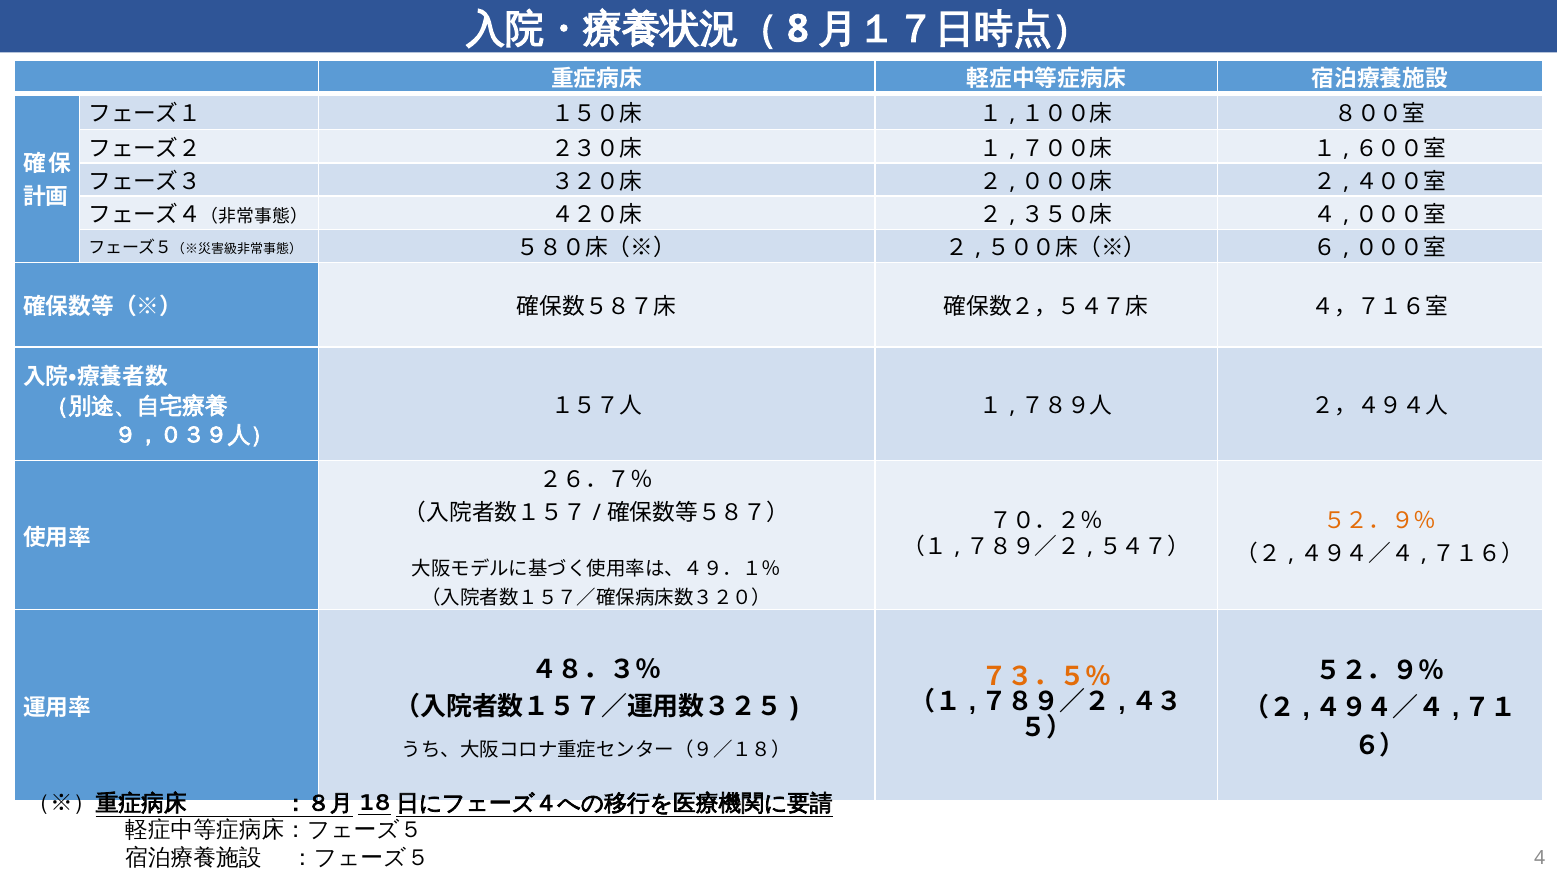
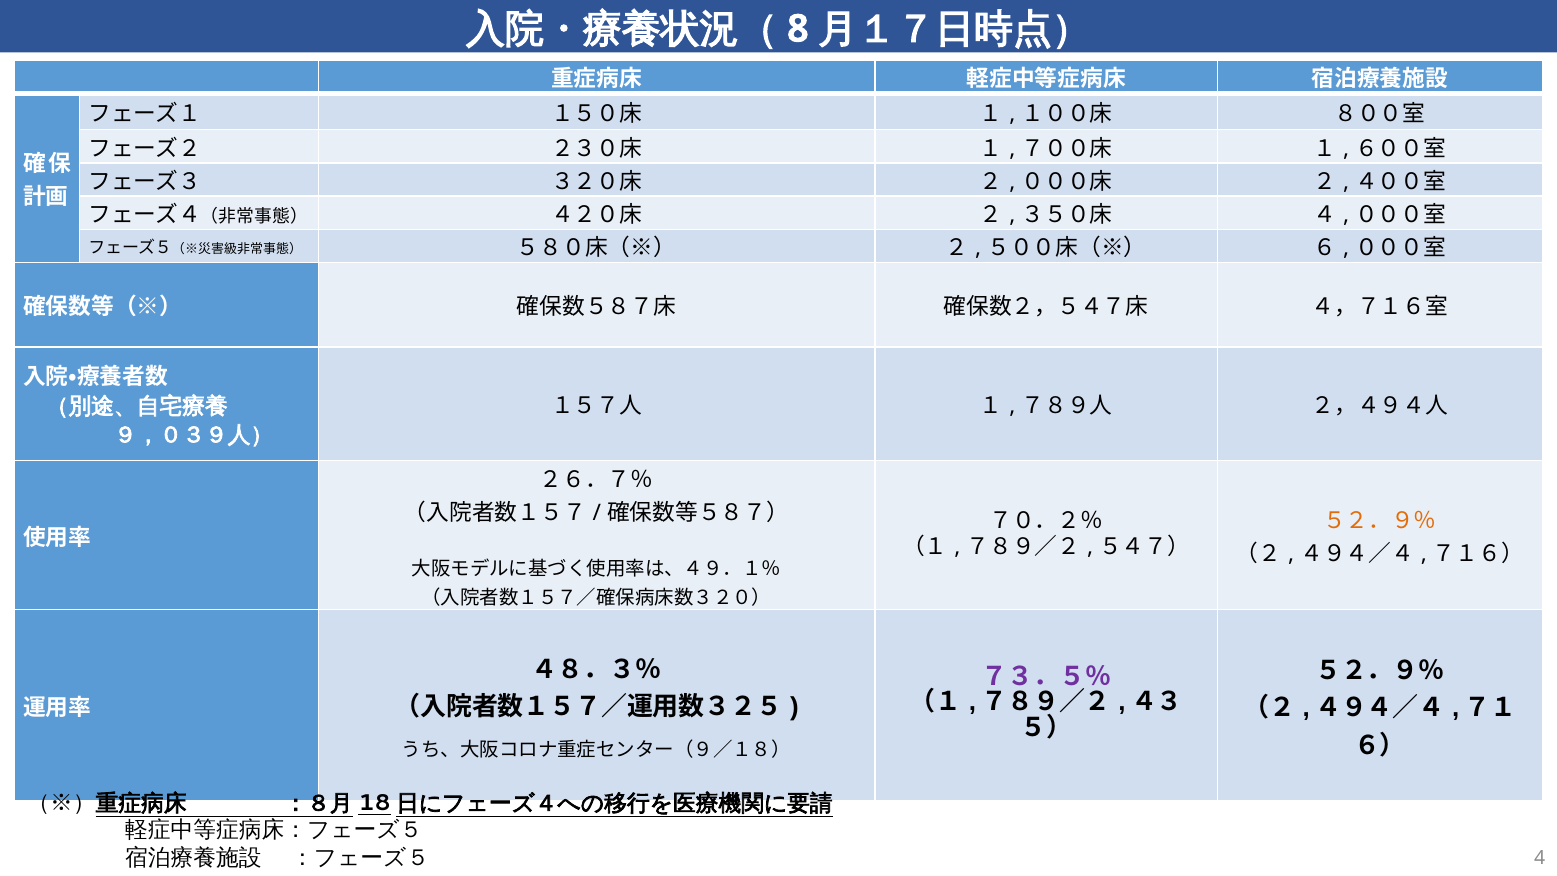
７３．５％ colour: orange -> purple (1046, 676)
